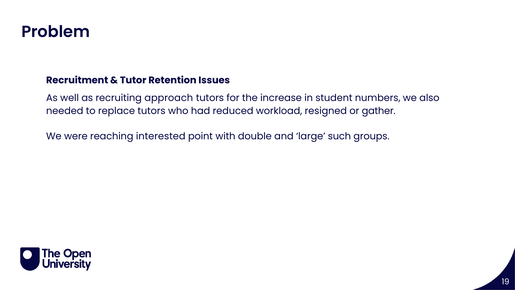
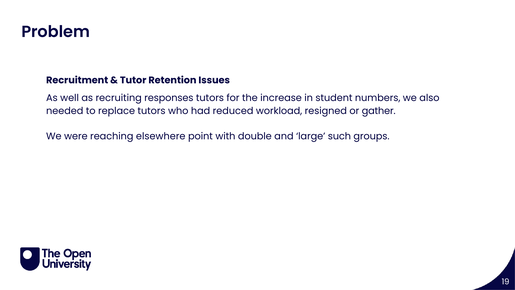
approach: approach -> responses (169, 98)
interested: interested -> elsewhere (161, 136)
